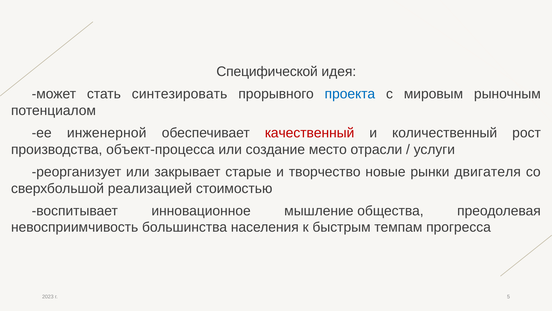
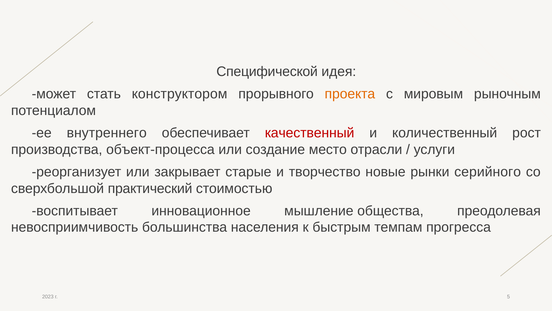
синтезировать: синтезировать -> конструктором (180, 94)
проекта colour: blue -> orange (350, 94)
инженерной: инженерной -> внутреннего (107, 133)
двигателя: двигателя -> серийного (488, 172)
реализацией: реализацией -> практический (150, 188)
